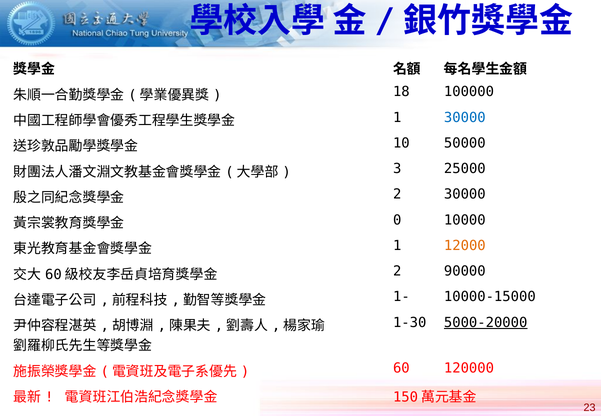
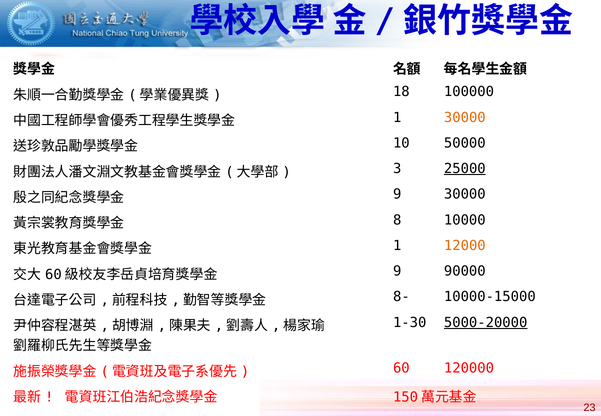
30000 colour: blue -> orange (465, 117)
25000 underline: none -> present (465, 169)
2: 2 -> 9 (397, 194)
0: 0 -> 8 (397, 220)
2: 2 -> 9 (397, 271)
1-: 1- -> 8- (401, 297)
